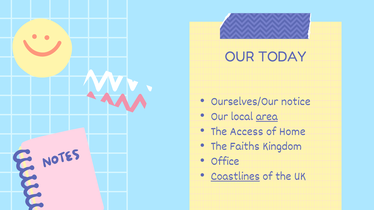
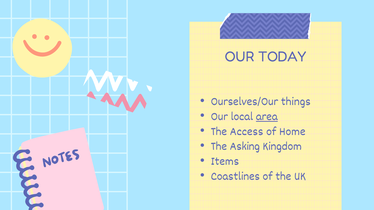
notice: notice -> things (296, 101)
Faiths: Faiths -> Asking (245, 146)
Office: Office -> Items (225, 161)
Coastlines underline: present -> none (235, 176)
